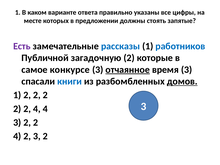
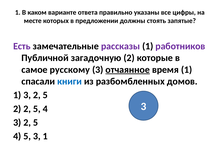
рассказы colour: blue -> purple (121, 46)
работников colour: blue -> purple (180, 46)
конкурсе: конкурсе -> русскому (70, 70)
время 3: 3 -> 1 (187, 70)
домов underline: present -> none (182, 81)
2: 2 -> 3 (27, 95)
2: 2 -> 5 (45, 95)
4: 4 -> 5 (37, 109)
2: 2 -> 5 (36, 123)
4 2: 2 -> 5 (27, 136)
2: 2 -> 1 (45, 136)
